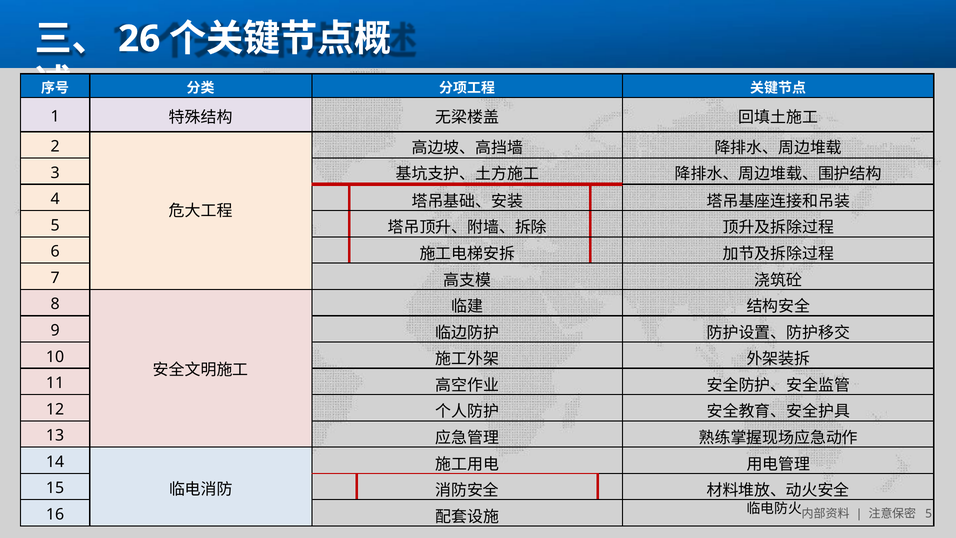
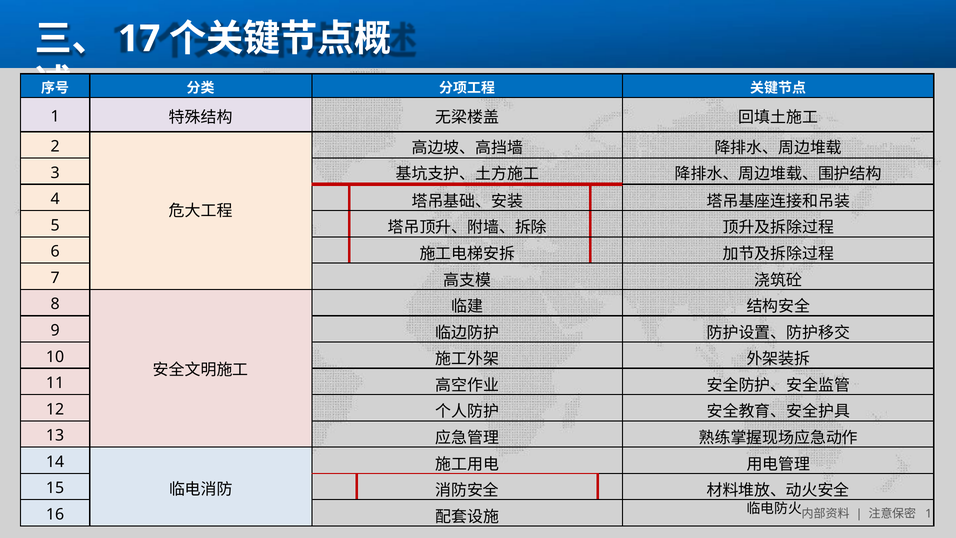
26: 26 -> 17 (139, 39)
5: 5 -> 1 (929, 514)
